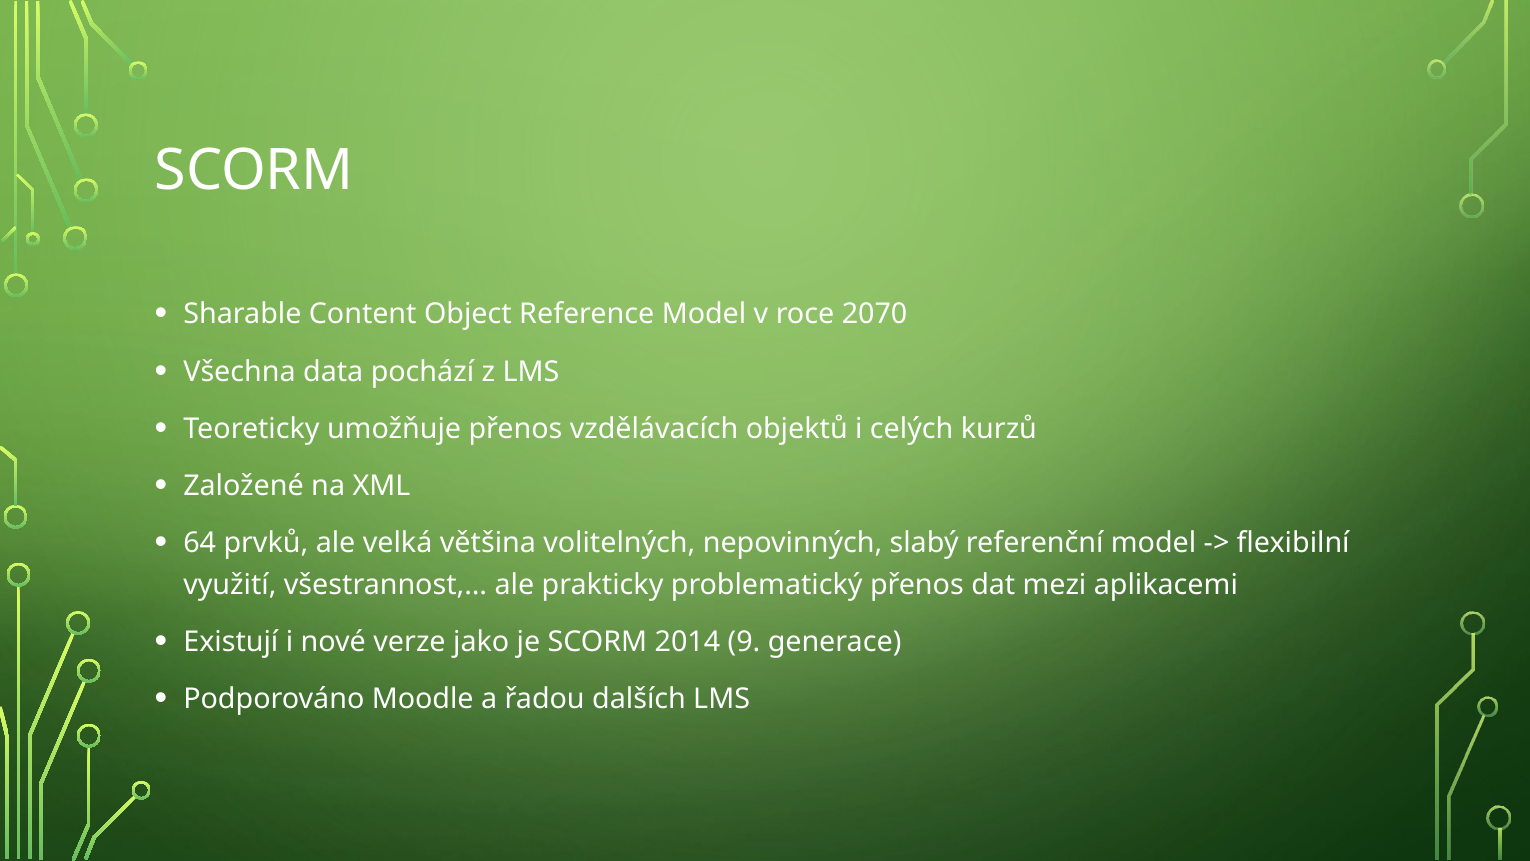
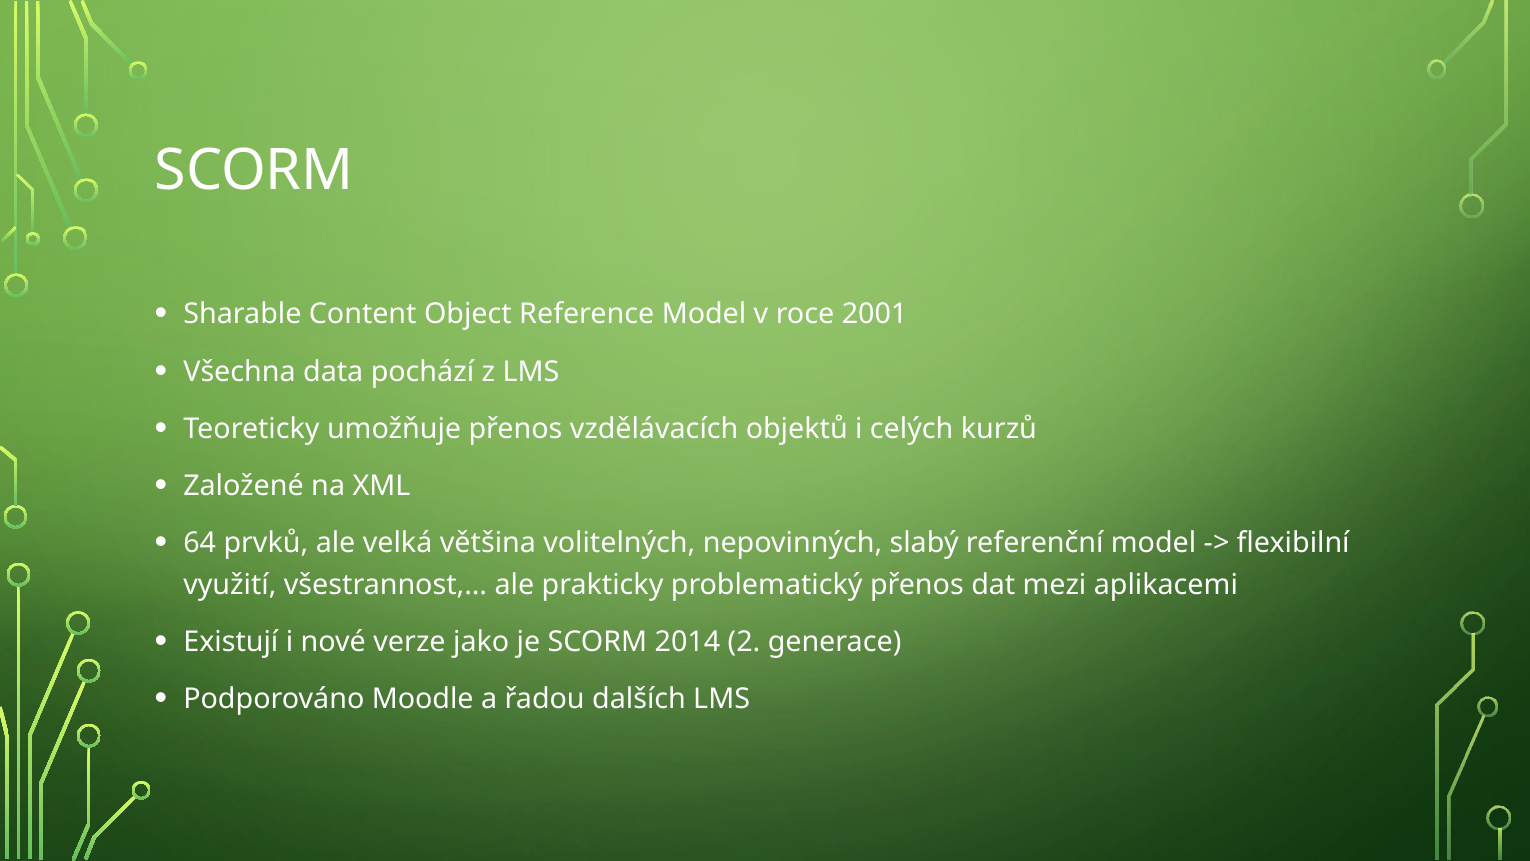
2070: 2070 -> 2001 (875, 314)
9: 9 -> 2 (744, 642)
